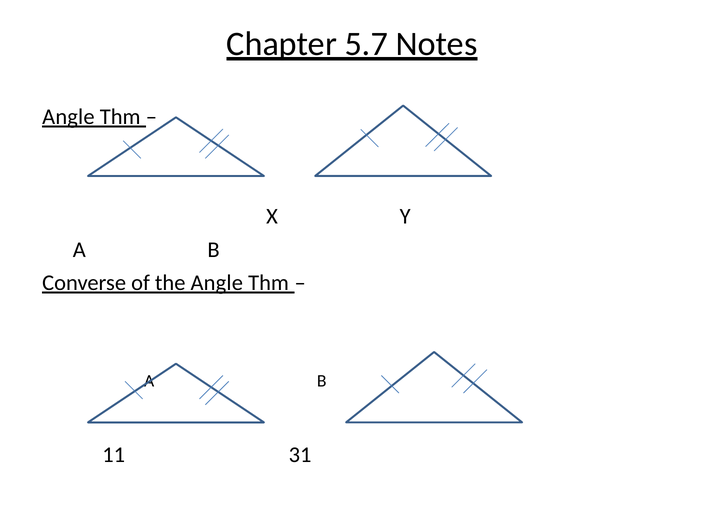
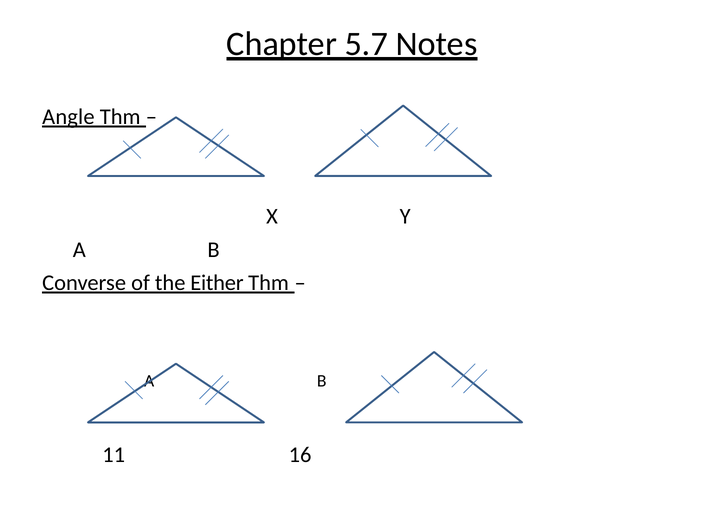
the Angle: Angle -> Either (217, 283)
31: 31 -> 16 (300, 455)
